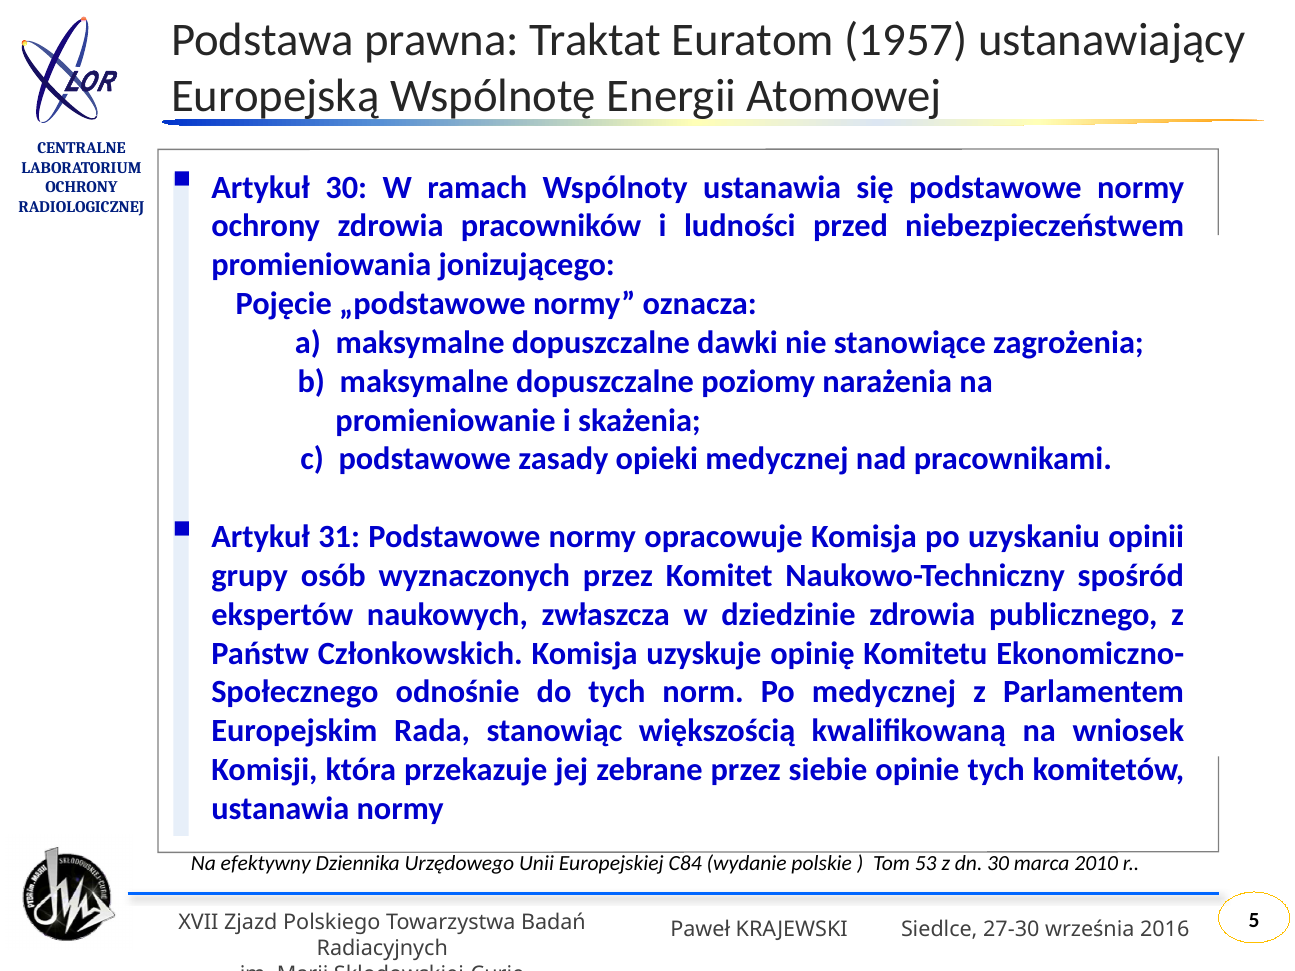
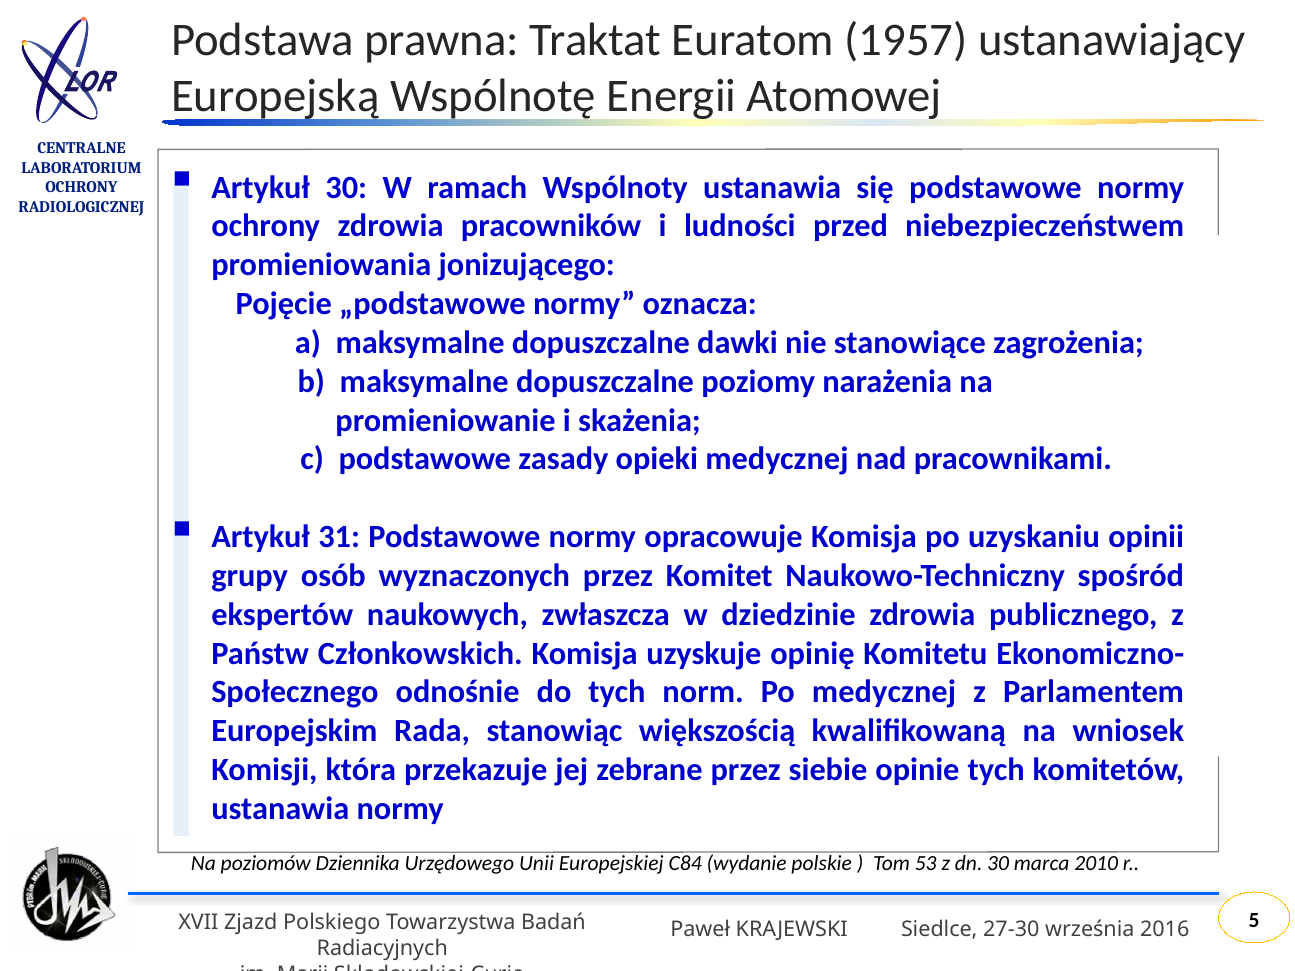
efektywny: efektywny -> poziomów (266, 863)
